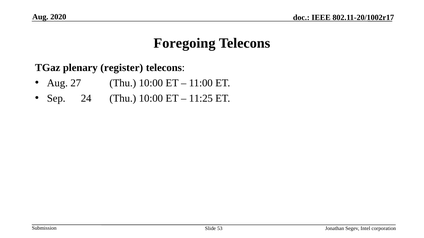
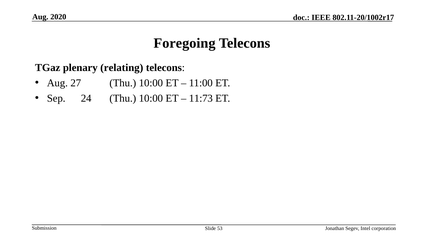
register: register -> relating (122, 68)
11:25: 11:25 -> 11:73 (201, 99)
